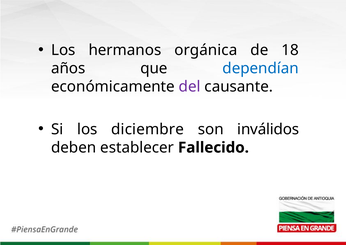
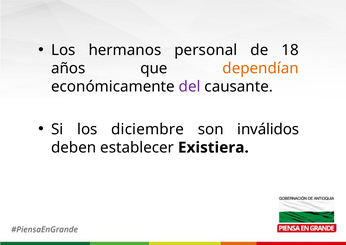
orgánica: orgánica -> personal (206, 50)
dependían colour: blue -> orange (261, 68)
Fallecido: Fallecido -> Existiera (213, 147)
